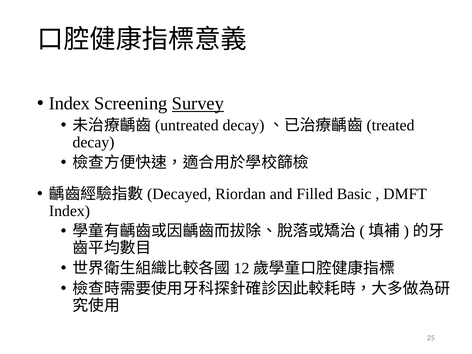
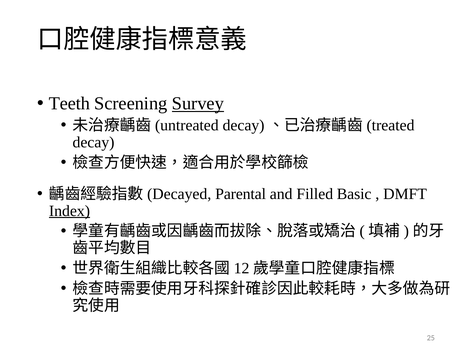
Index: Index -> Teeth (69, 104)
Riordan: Riordan -> Parental (241, 194)
Index underline: none -> present (69, 211)
